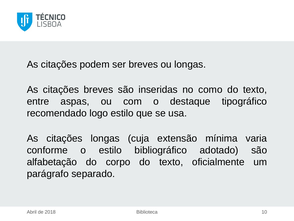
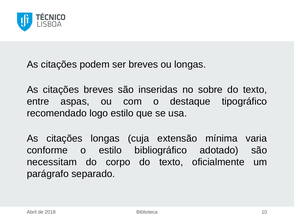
como: como -> sobre (210, 90)
alfabetação: alfabetação -> necessitam (52, 162)
